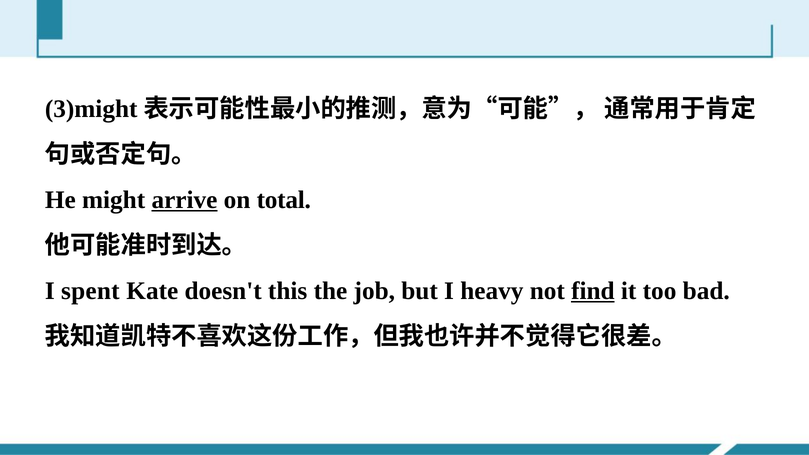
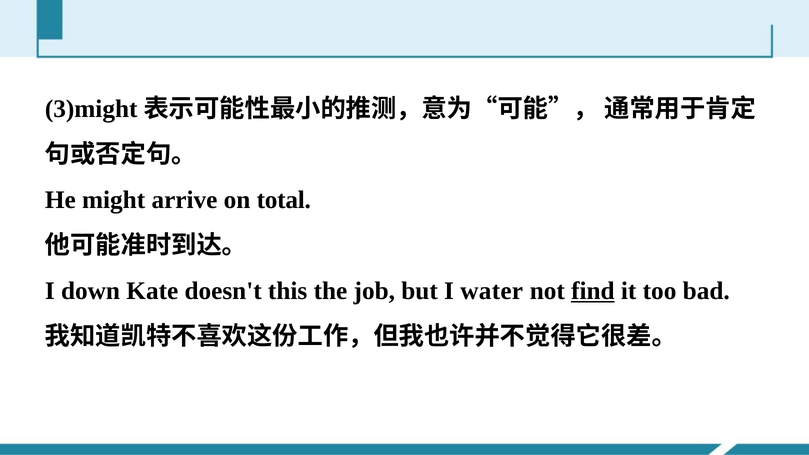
arrive underline: present -> none (184, 200)
spent: spent -> down (91, 291)
heavy: heavy -> water (492, 291)
